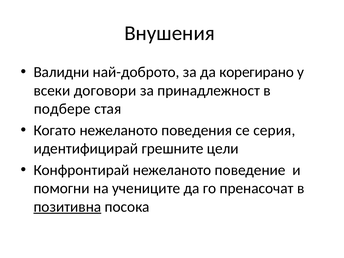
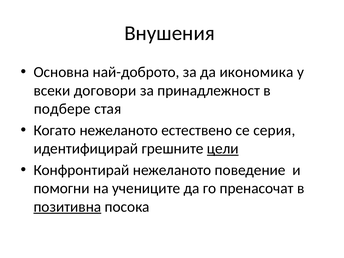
Валидни: Валидни -> Основна (61, 72)
корегирано: корегирано -> икономика (256, 72)
поведения: поведения -> естествено (197, 130)
цели underline: none -> present (223, 149)
